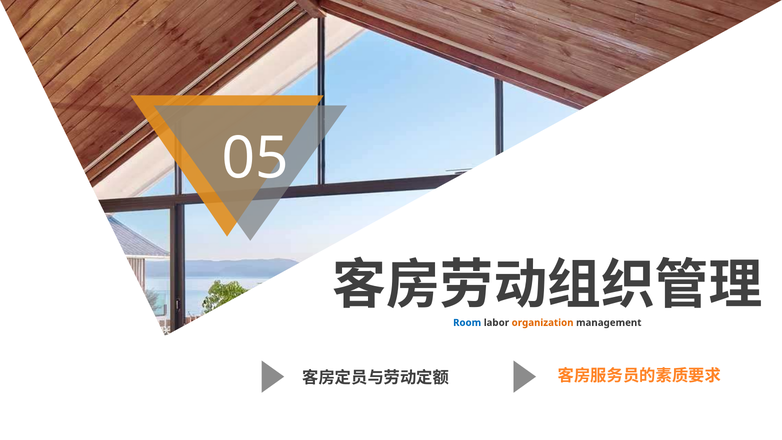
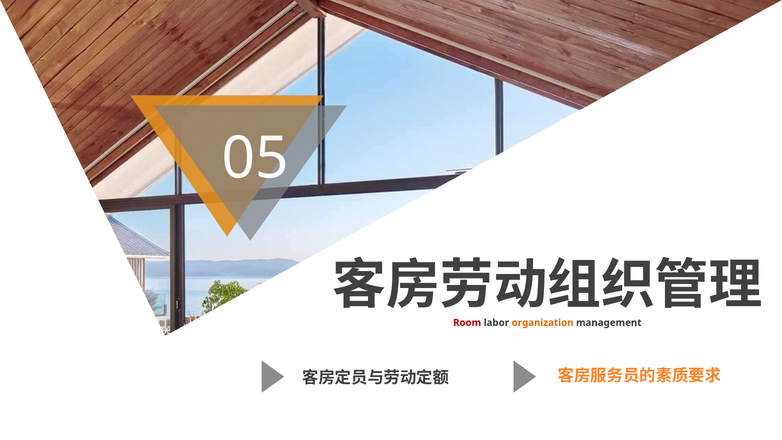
Room colour: blue -> red (467, 323)
